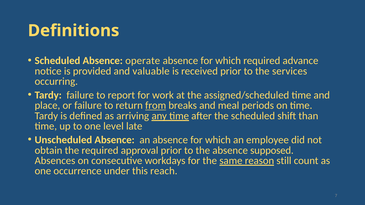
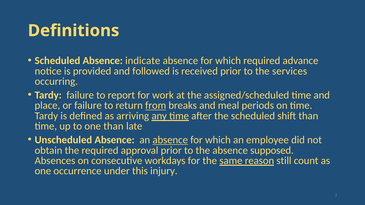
operate: operate -> indicate (143, 61)
valuable: valuable -> followed (151, 71)
one level: level -> than (113, 126)
absence underline: none -> present (170, 140)
reach: reach -> injury (164, 171)
